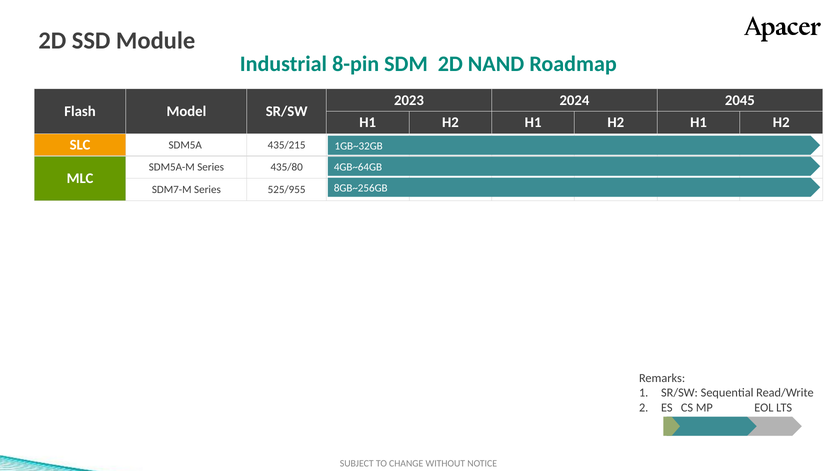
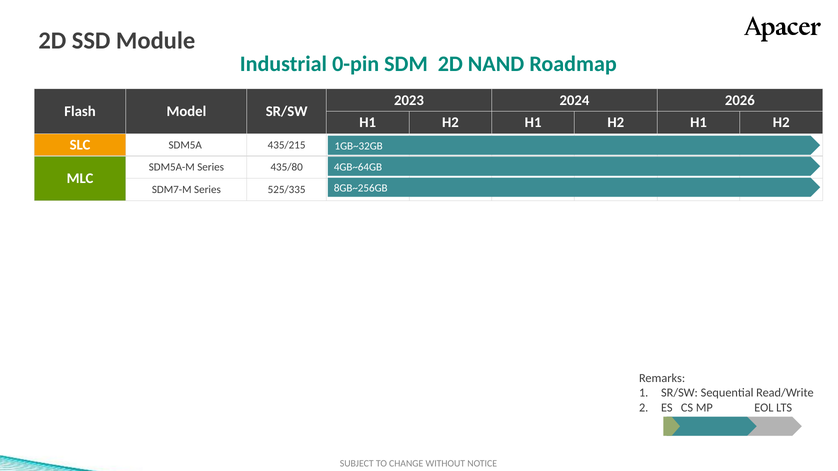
8-pin: 8-pin -> 0-pin (356, 64)
2045: 2045 -> 2026 (740, 100)
525/955: 525/955 -> 525/335 (287, 190)
